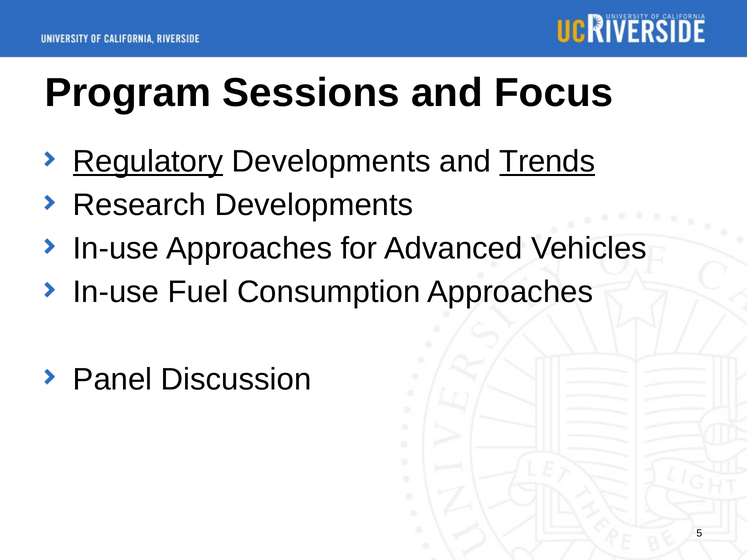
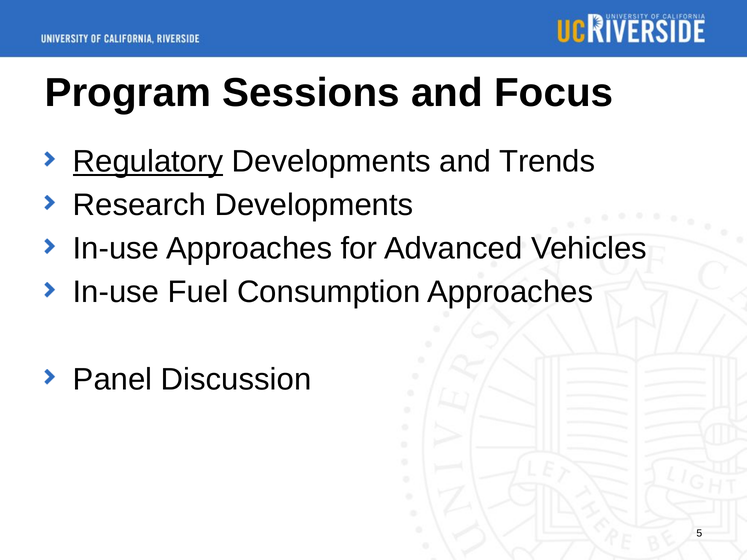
Trends underline: present -> none (547, 162)
